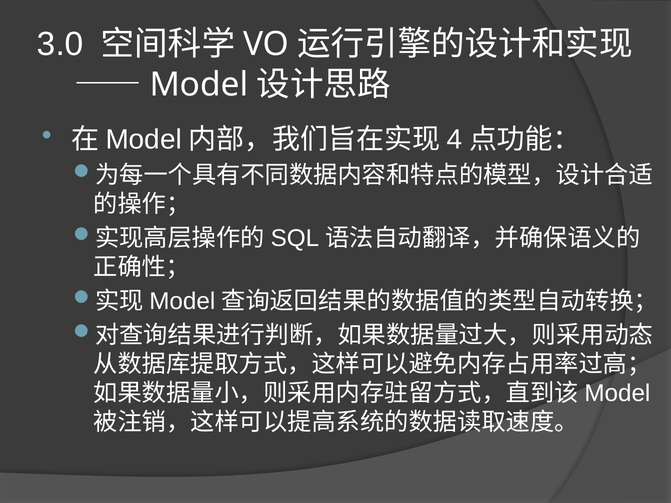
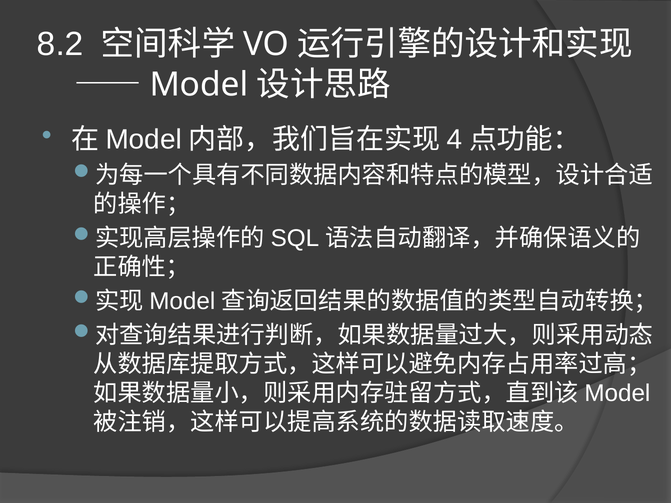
3.0: 3.0 -> 8.2 (60, 44)
